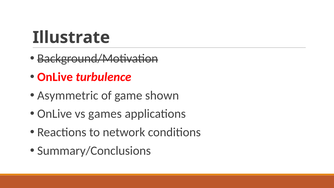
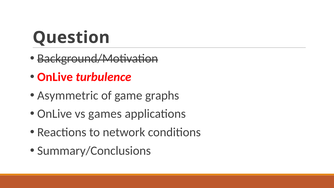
Illustrate: Illustrate -> Question (71, 37)
shown: shown -> graphs (162, 95)
